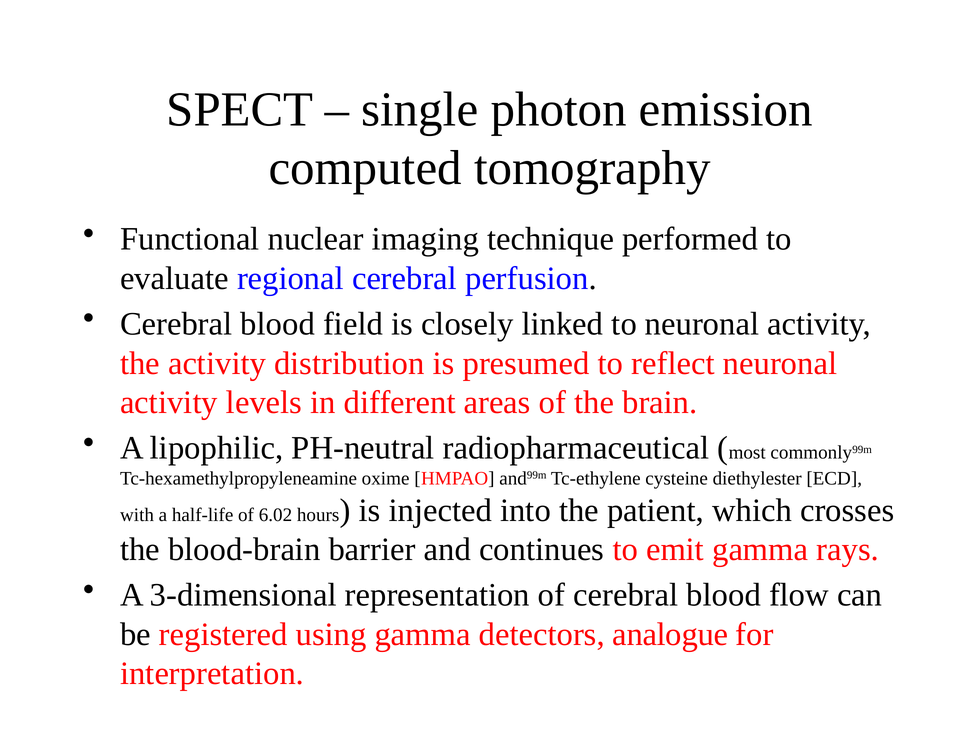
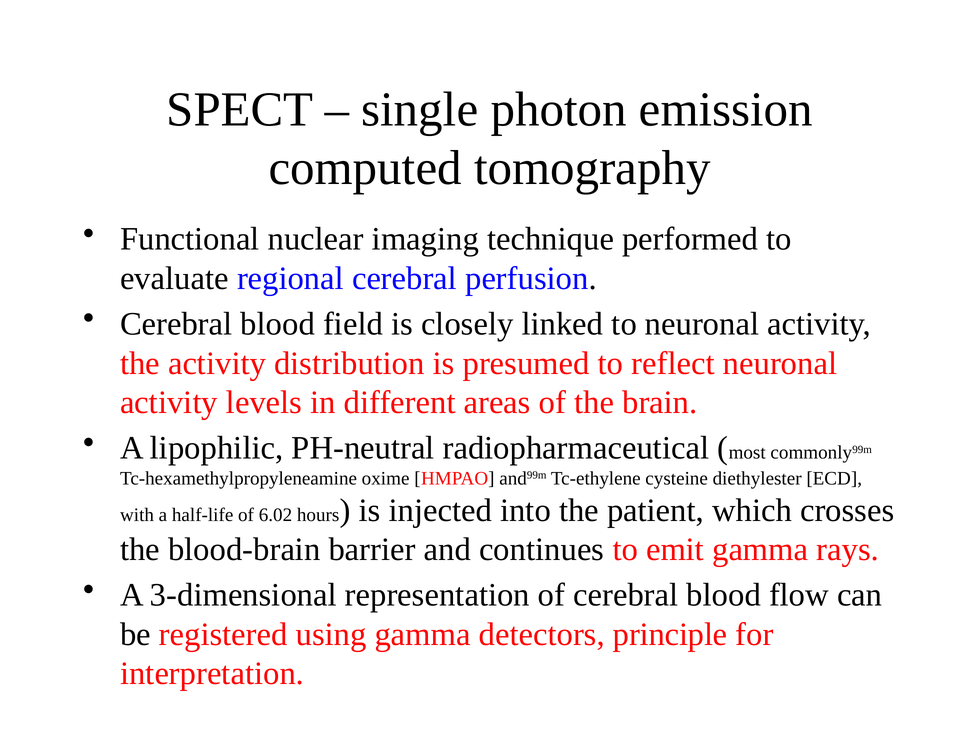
analogue: analogue -> principle (670, 634)
